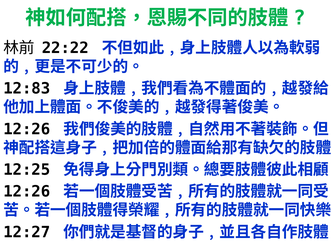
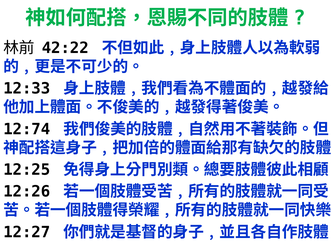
22:22: 22:22 -> 42:22 (65, 48)
12:83: 12:83 -> 12:33 (27, 89)
12:26: 12:26 -> 12:74 (27, 129)
